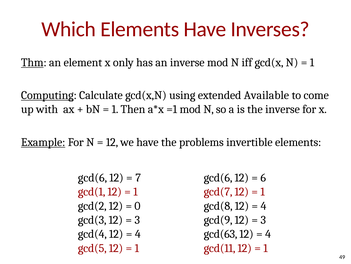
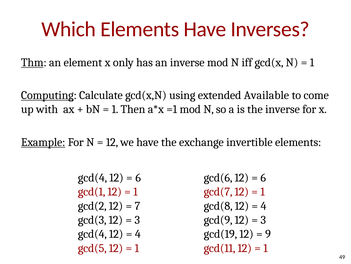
problems: problems -> exchange (201, 142)
gcd(6: gcd(6 -> gcd(4 (93, 177)
7: 7 -> 6 (138, 177)
0: 0 -> 7 (137, 205)
gcd(63: gcd(63 -> gcd(19 (220, 233)
4: 4 -> 9 (268, 233)
